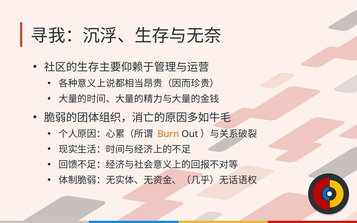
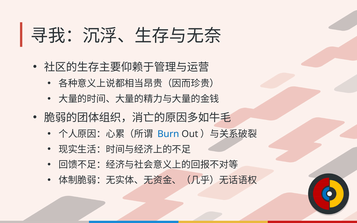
Burn colour: orange -> blue (168, 134)
